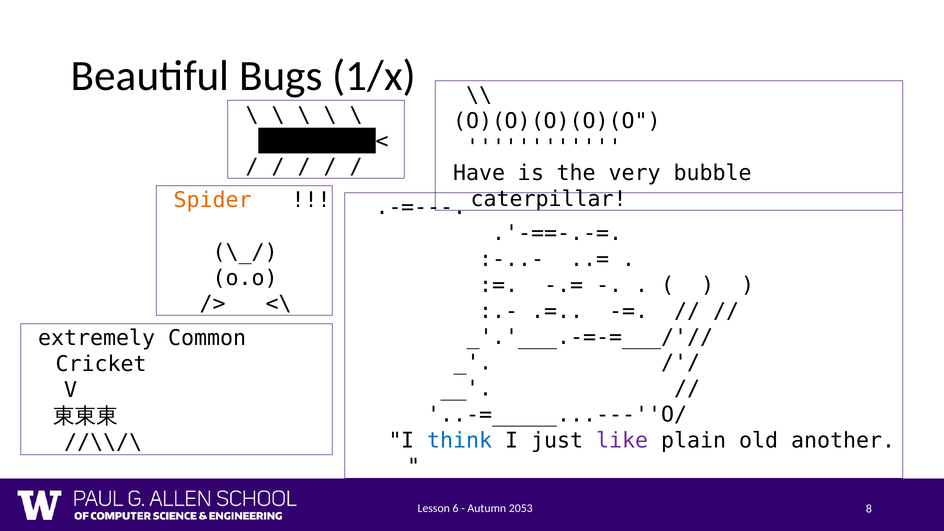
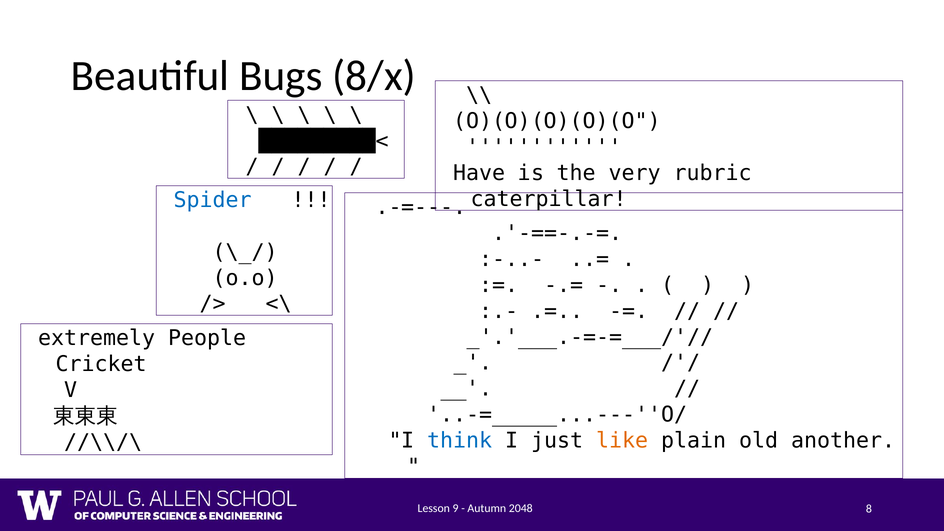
1/x: 1/x -> 8/x (374, 76)
bubble: bubble -> rubric (713, 173)
Spider colour: orange -> blue (213, 200)
Common: Common -> People (207, 338)
like colour: purple -> orange (622, 441)
6: 6 -> 9 (456, 508)
2053: 2053 -> 2048 (521, 508)
